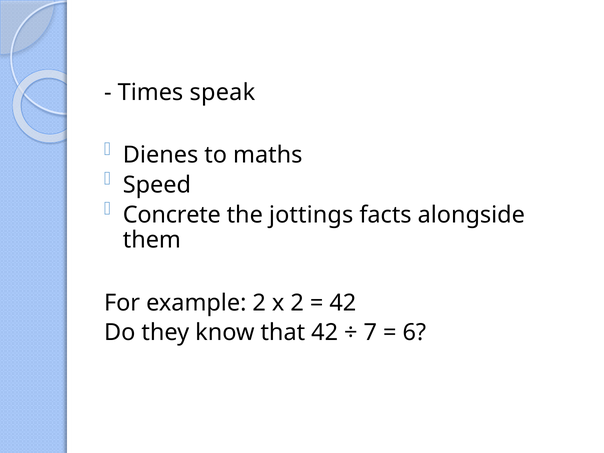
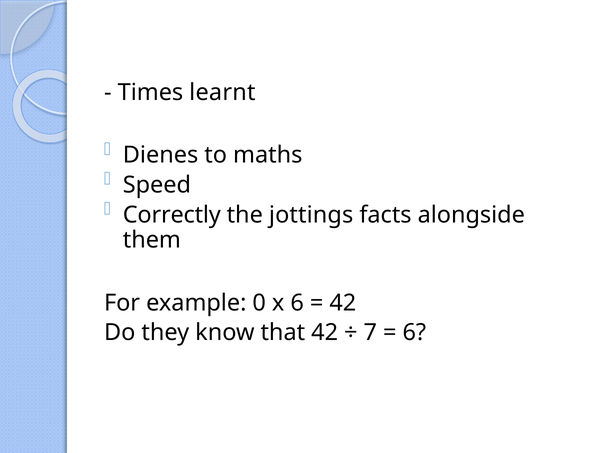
speak: speak -> learnt (222, 92)
Concrete: Concrete -> Correctly (172, 215)
example 2: 2 -> 0 (259, 303)
x 2: 2 -> 6 (297, 303)
